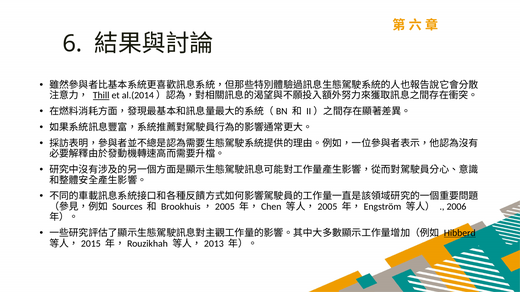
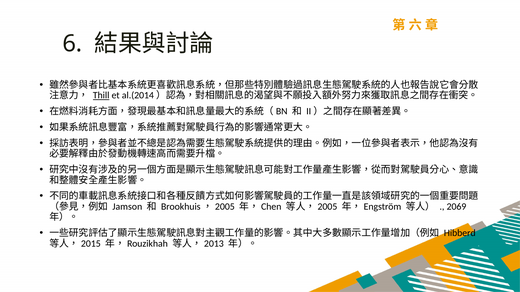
Sources: Sources -> Jamson (127, 207)
2006: 2006 -> 2069 (456, 207)
Hibberd underline: present -> none (460, 233)
